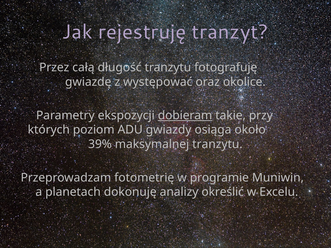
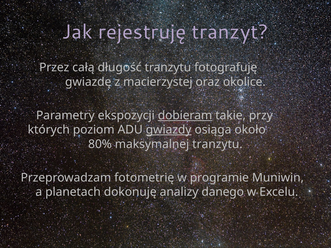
występować: występować -> macierzystej (158, 82)
gwiazdy underline: none -> present (169, 130)
39%: 39% -> 80% (100, 144)
określić: określić -> danego (223, 192)
